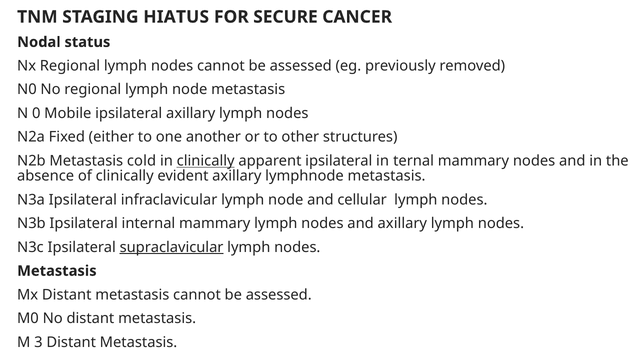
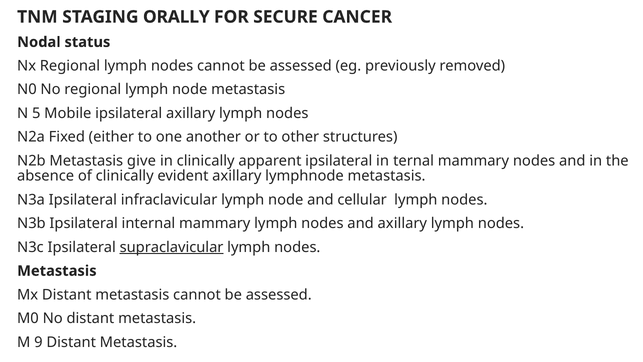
HIATUS: HIATUS -> ORALLY (176, 17)
0: 0 -> 5 (36, 113)
cold: cold -> give (142, 161)
clinically underline: present -> none (206, 161)
3: 3 -> 9 (38, 342)
